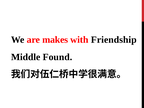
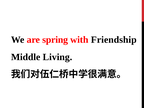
makes: makes -> spring (55, 40)
Found: Found -> Living (57, 57)
